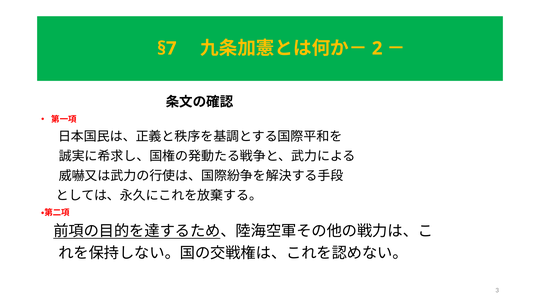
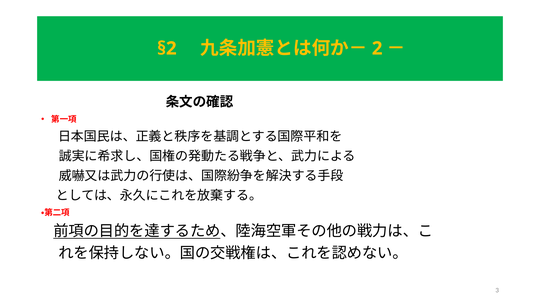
§7: §7 -> §2 (167, 48)
